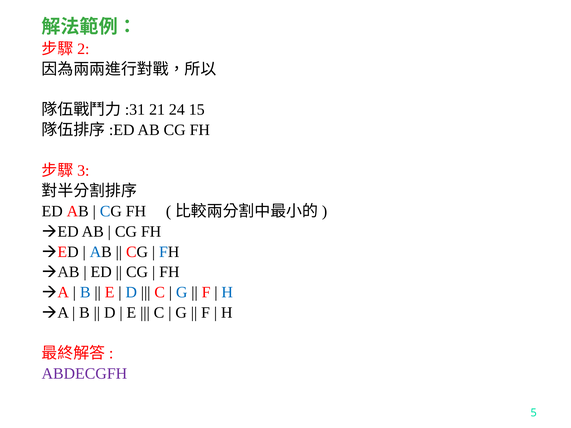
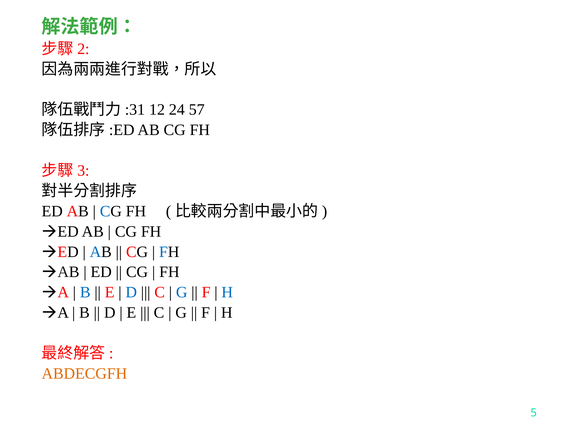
21: 21 -> 12 (157, 110)
15: 15 -> 57 (197, 110)
ABDECGFH colour: purple -> orange (84, 374)
